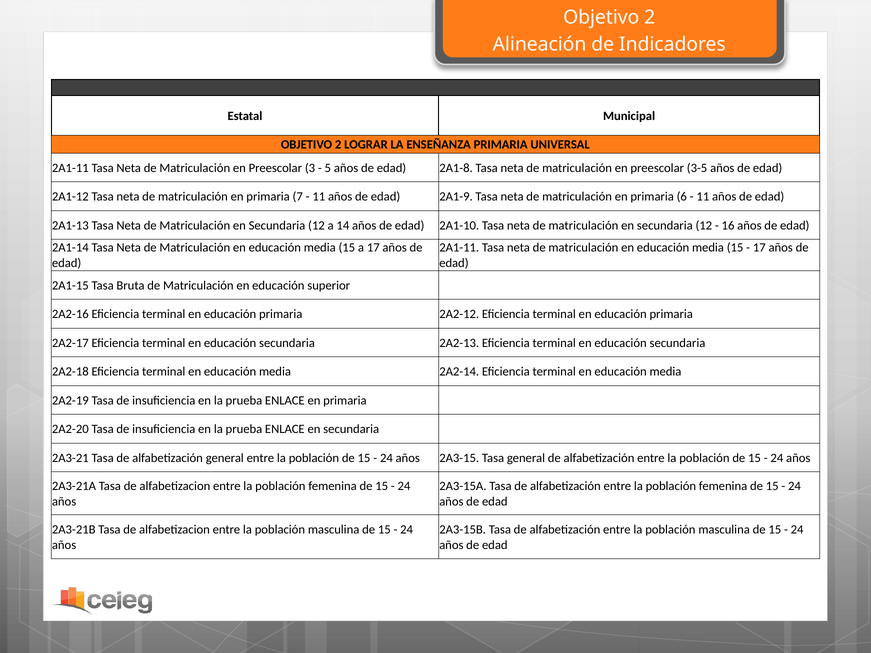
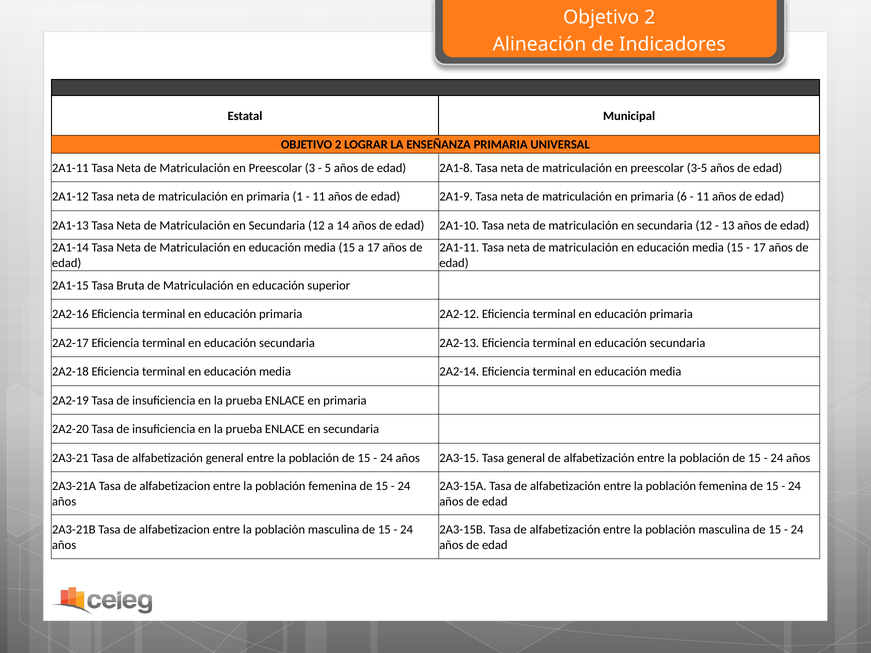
7: 7 -> 1 (298, 197)
16: 16 -> 13 (728, 225)
